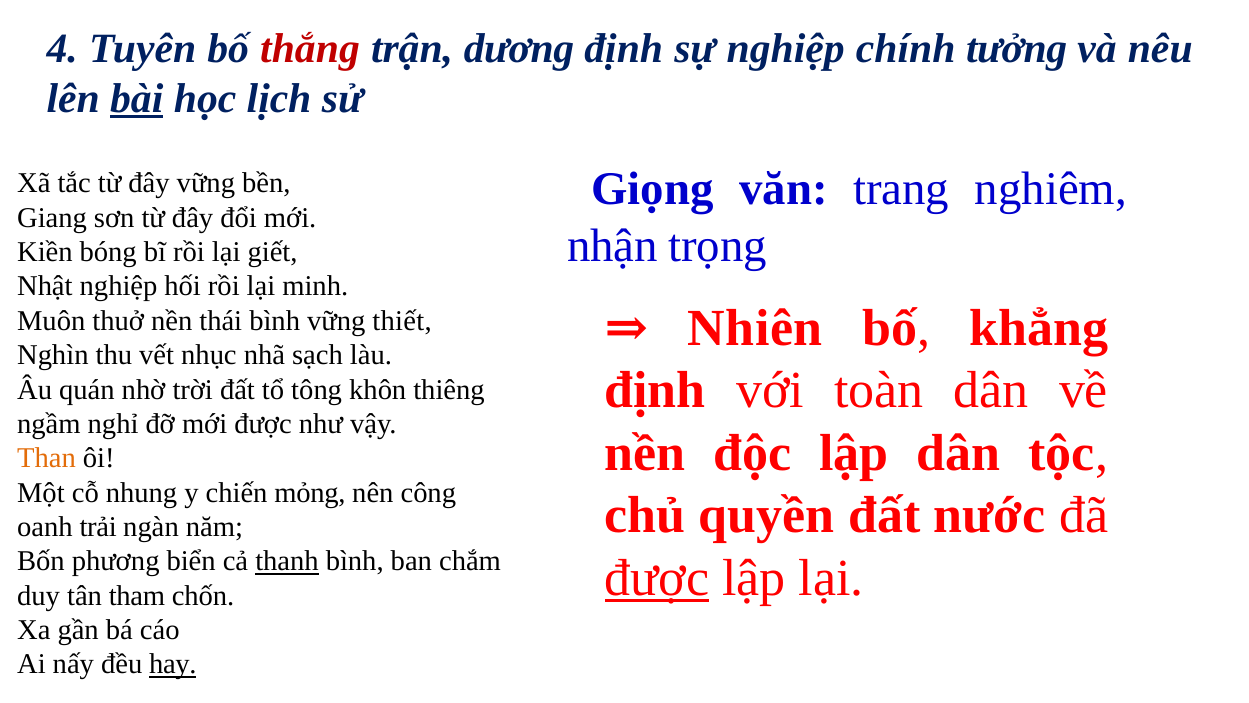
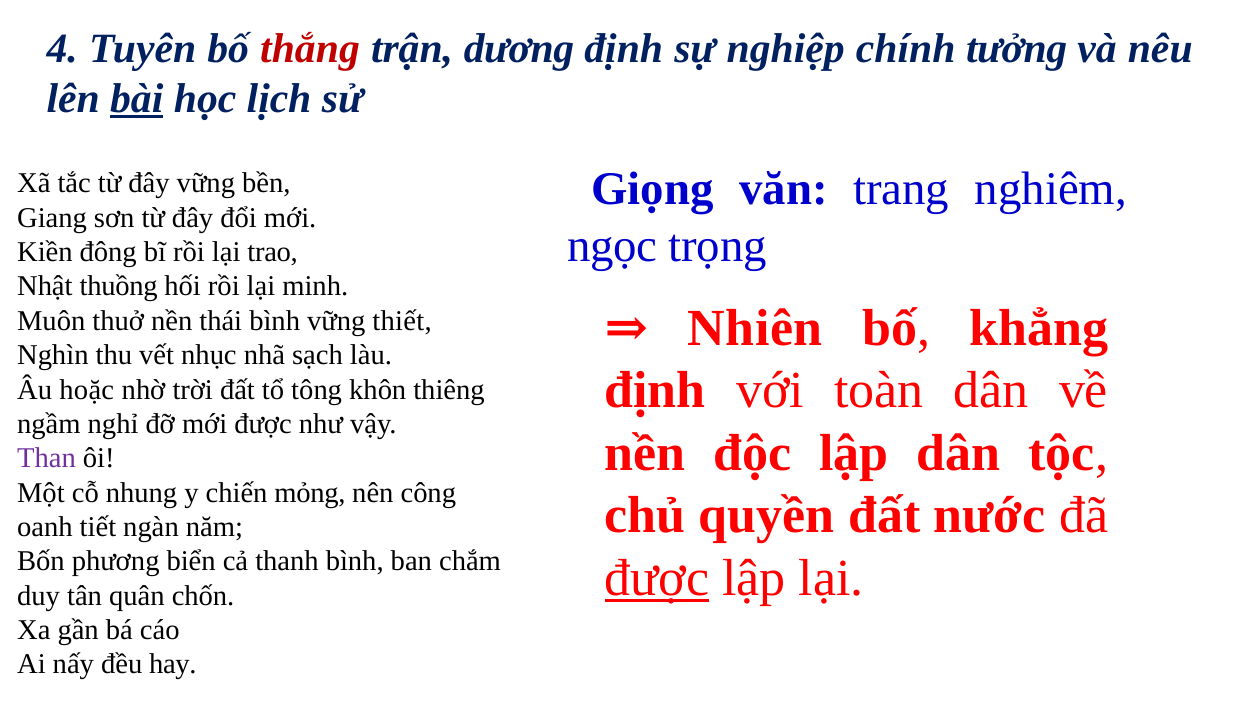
nhận: nhận -> ngọc (613, 246)
bóng: bóng -> đông (108, 252)
giết: giết -> trao (273, 252)
Nhật nghiệp: nghiệp -> thuồng (119, 286)
quán: quán -> hoặc (87, 389)
Than colour: orange -> purple (47, 458)
trải: trải -> tiết (98, 527)
thanh underline: present -> none (287, 561)
tham: tham -> quân (137, 595)
hay underline: present -> none (173, 664)
